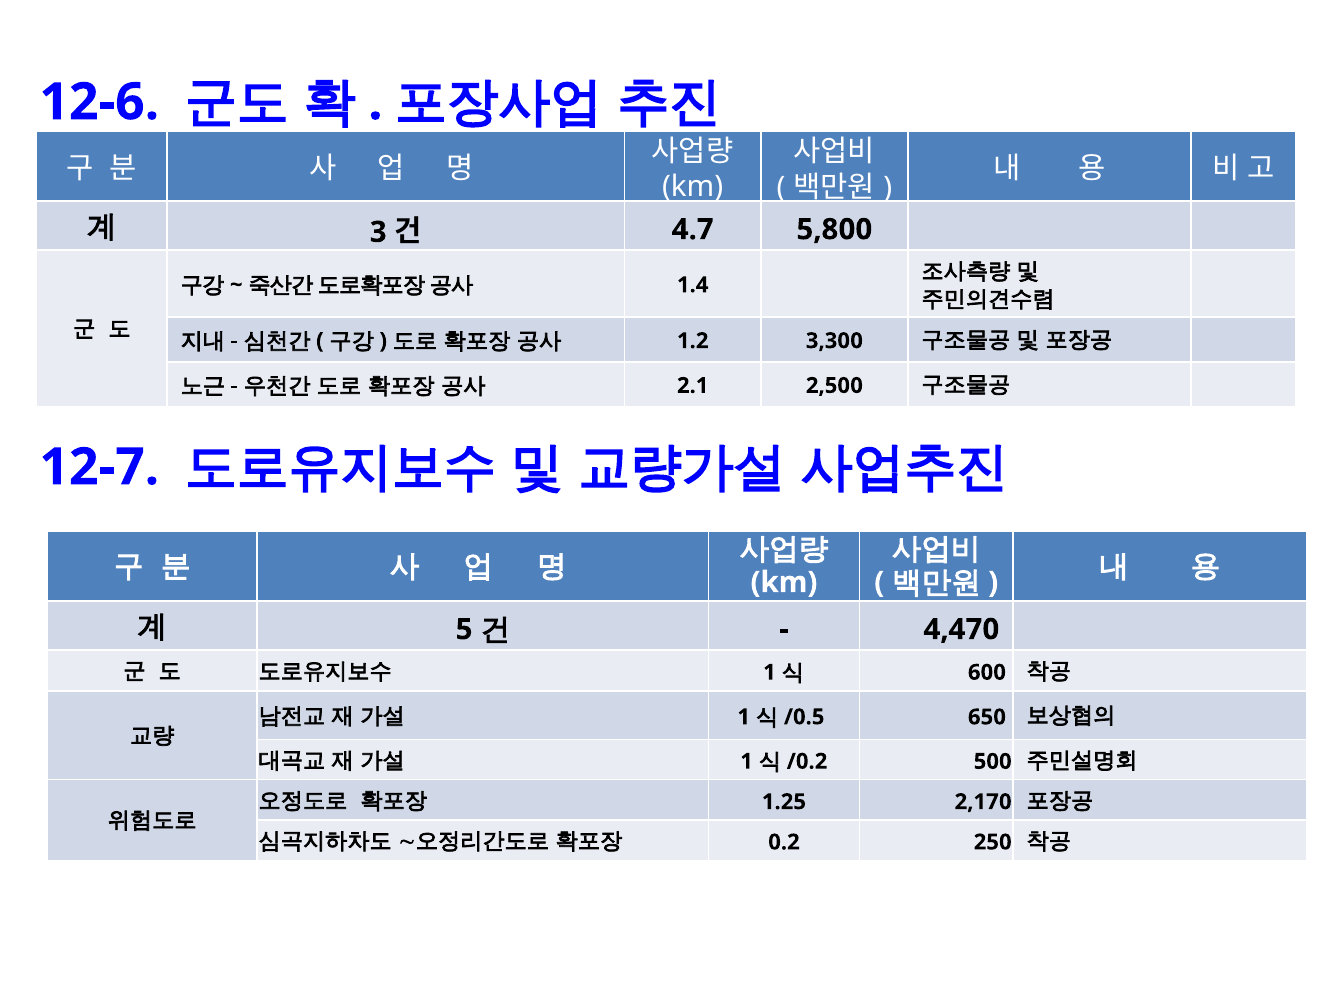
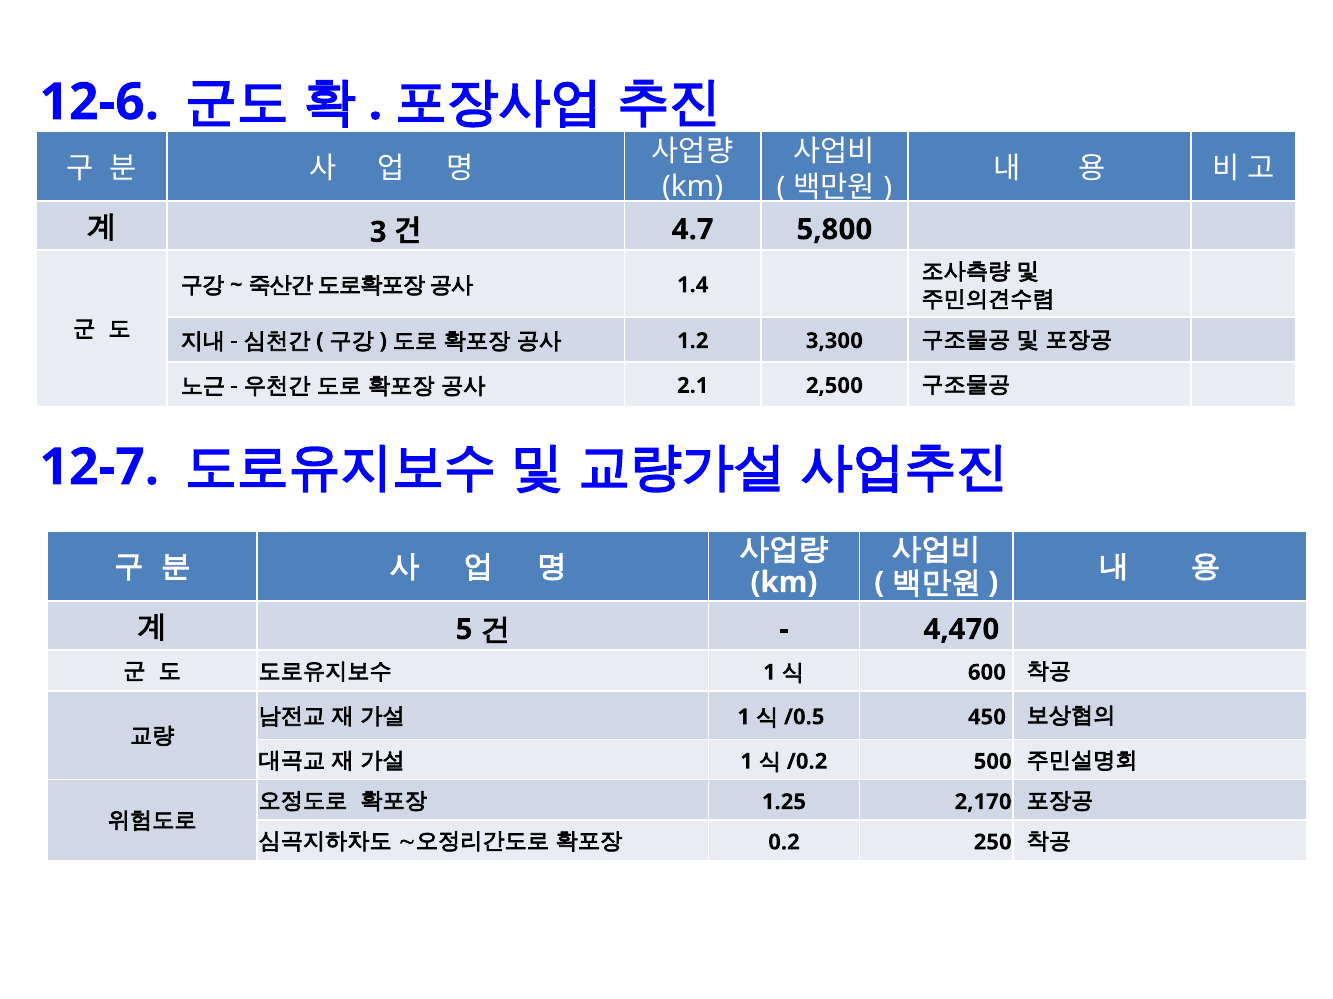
650: 650 -> 450 (987, 718)
